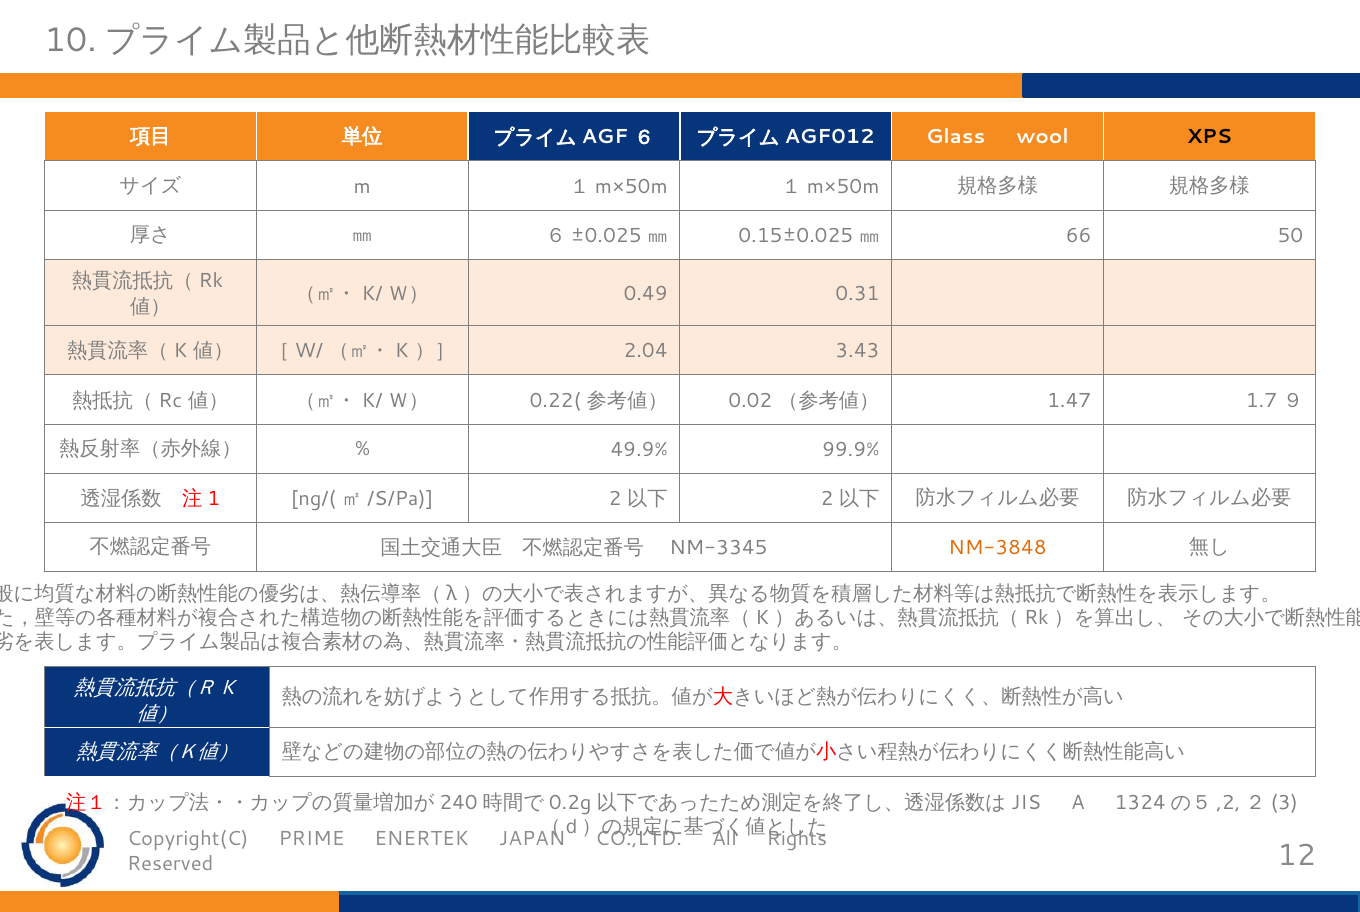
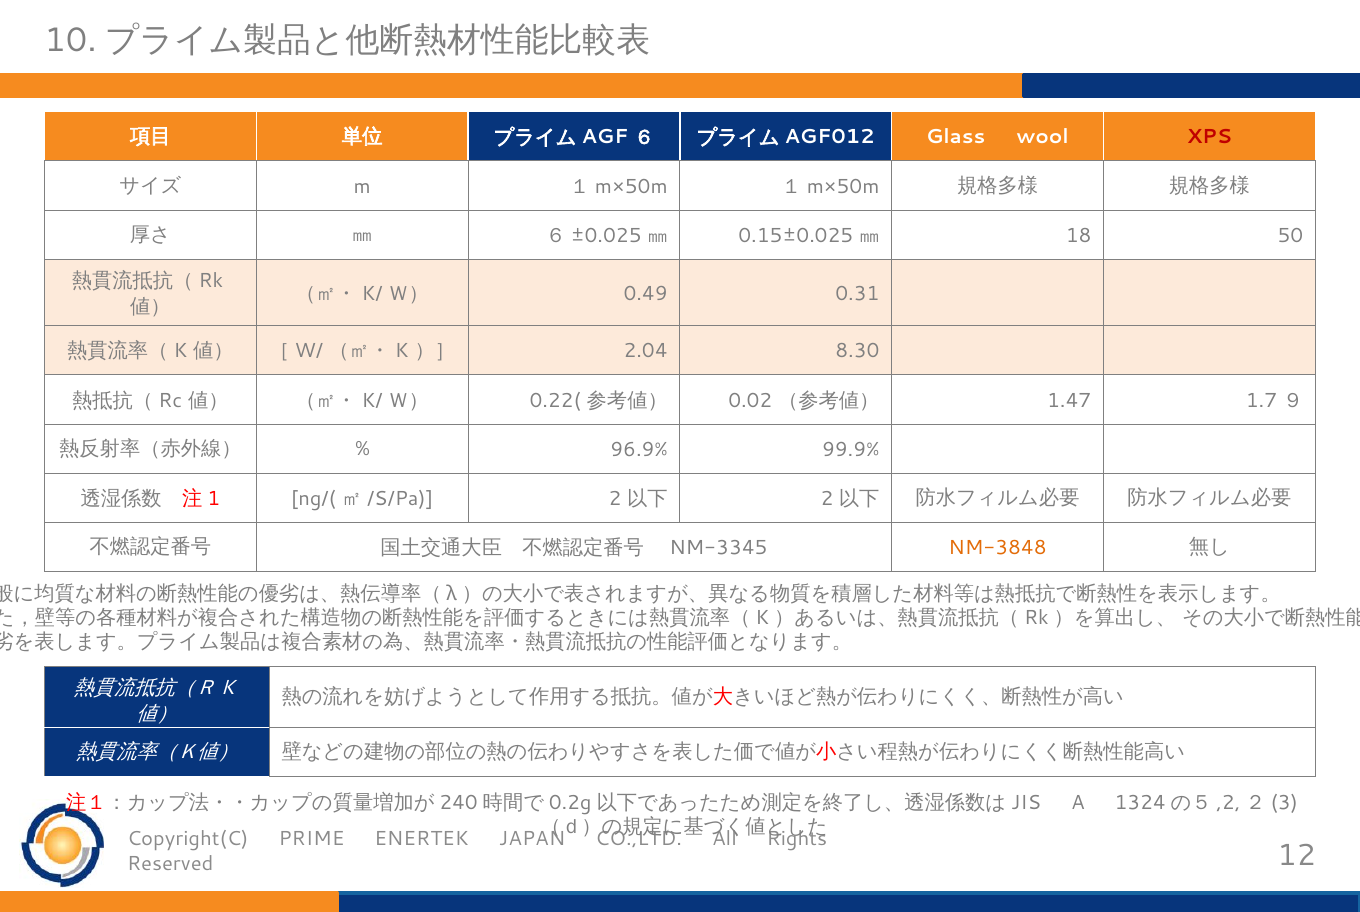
XPS colour: black -> red (1209, 137)
66: 66 -> 18 (1079, 236)
3.43: 3.43 -> 8.30 (857, 351)
49.9%: 49.9% -> 96.9% (639, 450)
